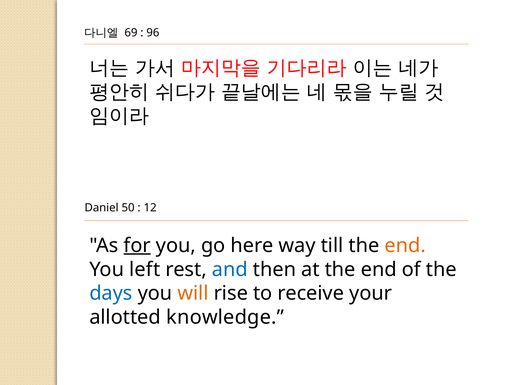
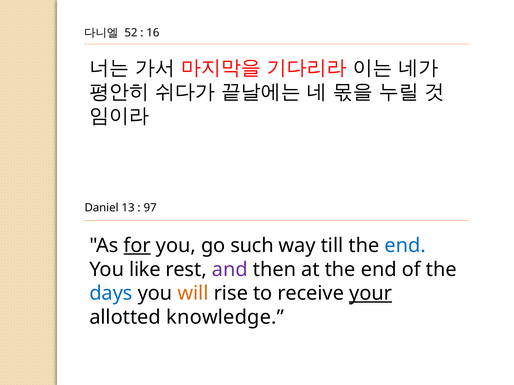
69: 69 -> 52 (131, 33)
96: 96 -> 16 (153, 33)
50: 50 -> 13 (128, 208)
12: 12 -> 97 (150, 208)
here: here -> such (252, 246)
end colour: orange -> blue (405, 246)
left: left -> like (145, 270)
and colour: blue -> purple (230, 270)
your underline: none -> present (371, 294)
